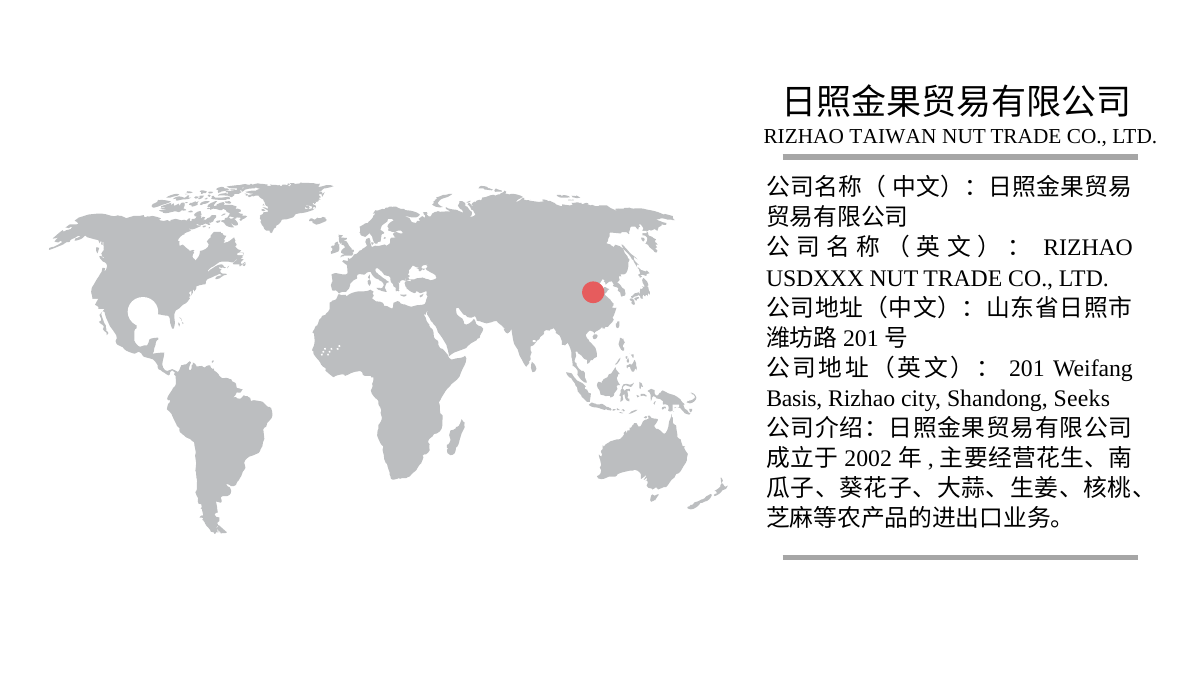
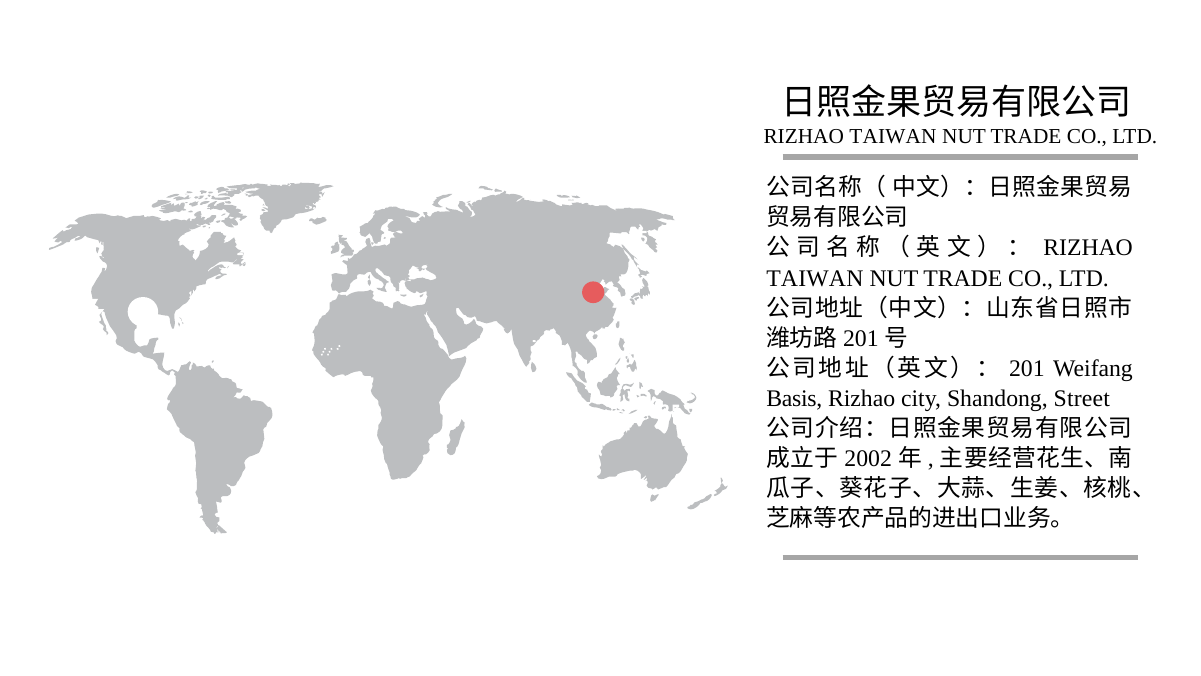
USDXXX: USDXXX -> TAIWAN (815, 278)
Seeks: Seeks -> Street (1082, 398)
